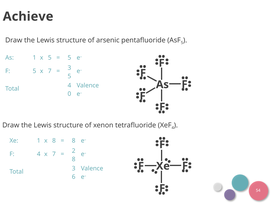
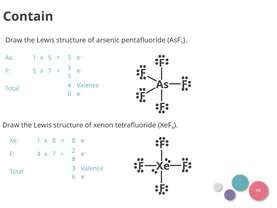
Achieve: Achieve -> Contain (28, 16)
